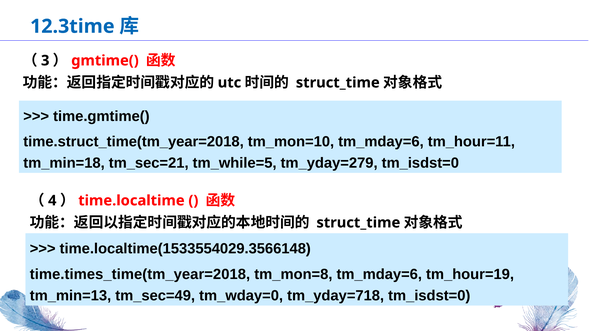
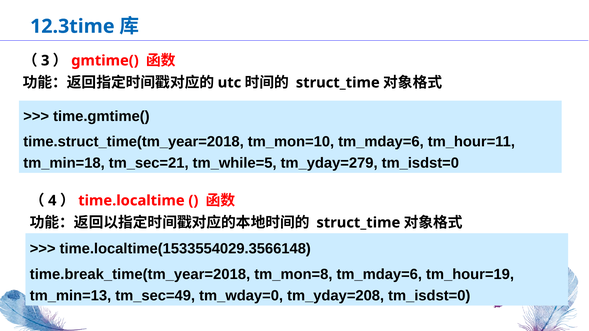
time.times_time(tm_year=2018: time.times_time(tm_year=2018 -> time.break_time(tm_year=2018 (140, 275)
tm_yday=718: tm_yday=718 -> tm_yday=208 (336, 296)
